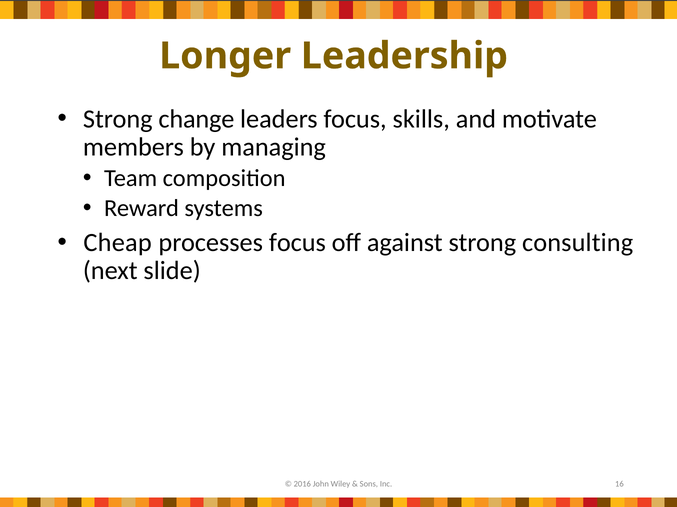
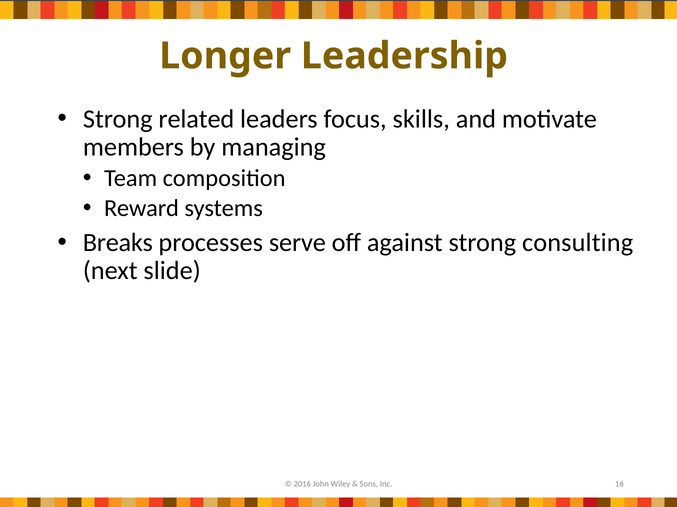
change: change -> related (196, 119)
Cheap: Cheap -> Breaks (118, 243)
processes focus: focus -> serve (297, 243)
